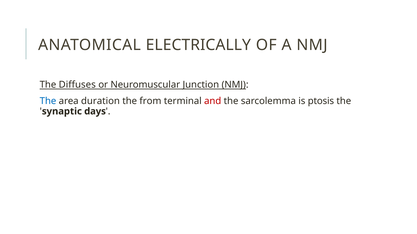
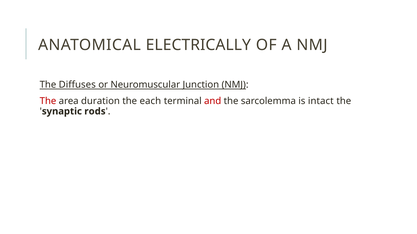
The colour: blue -> red (48, 101)
from: from -> each (150, 101)
ptosis: ptosis -> intact (321, 101)
days: days -> rods (95, 112)
